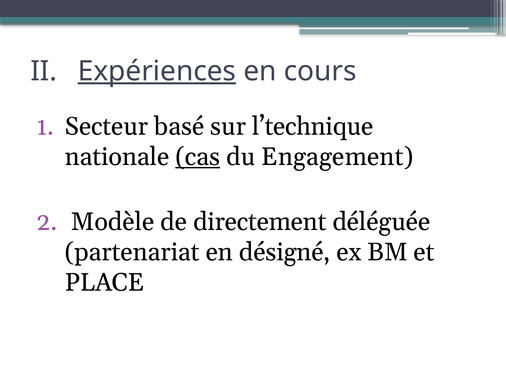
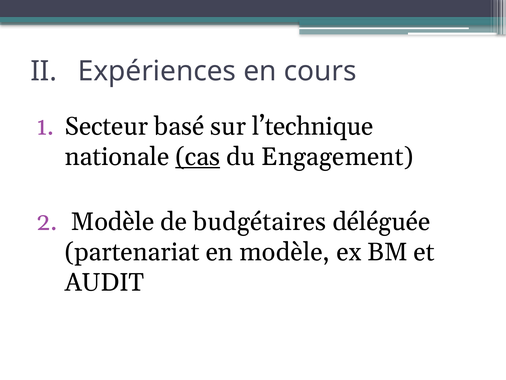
Expériences underline: present -> none (157, 71)
directement: directement -> budgétaires (260, 222)
en désigné: désigné -> modèle (285, 252)
PLACE: PLACE -> AUDIT (105, 282)
